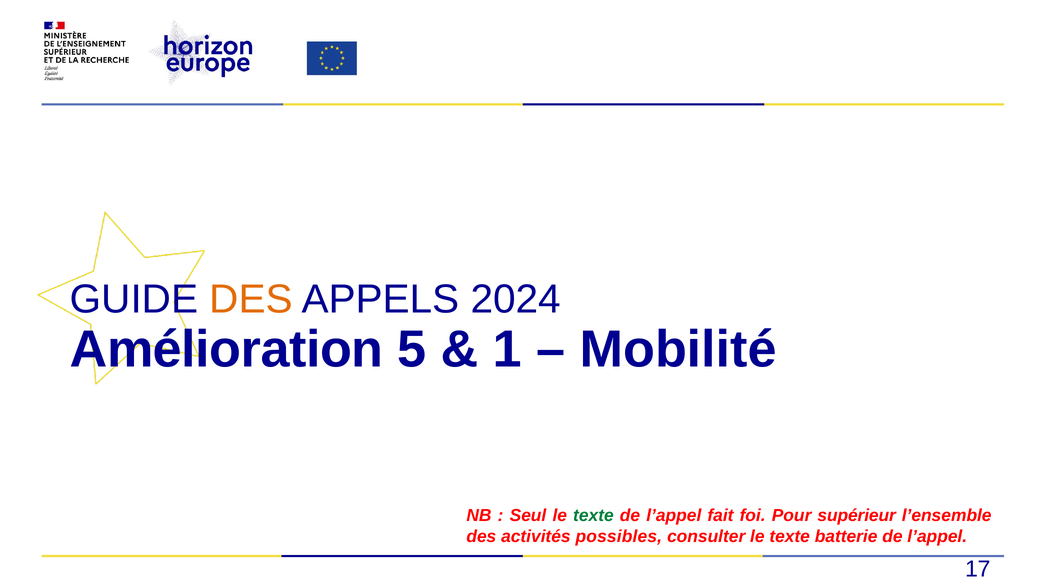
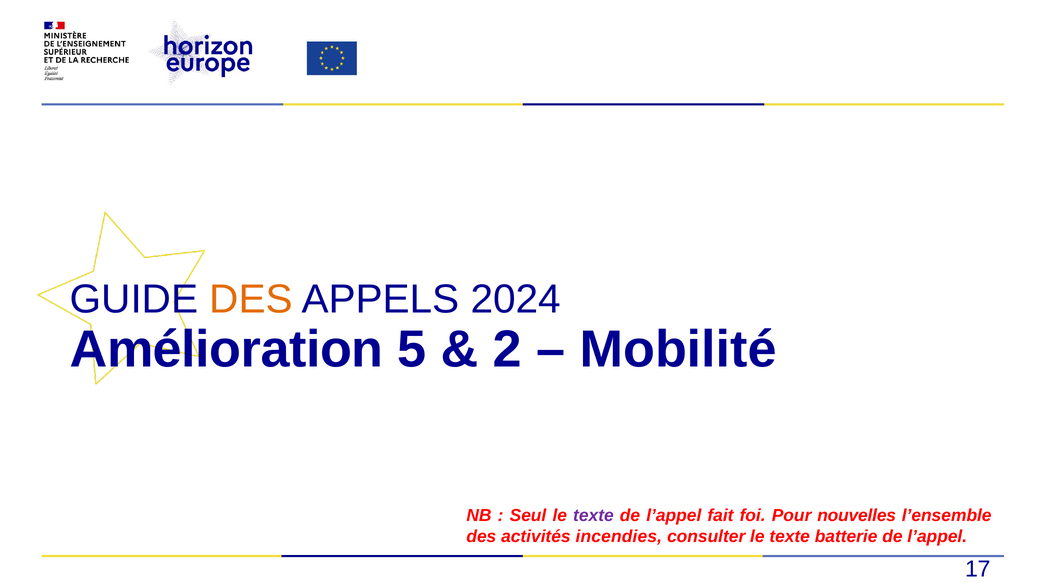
1: 1 -> 2 (507, 350)
texte colour: green -> purple (593, 516)
supérieur: supérieur -> nouvelles (857, 516)
possibles: possibles -> incendies (619, 537)
